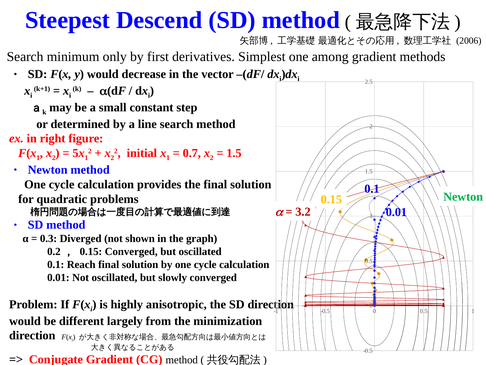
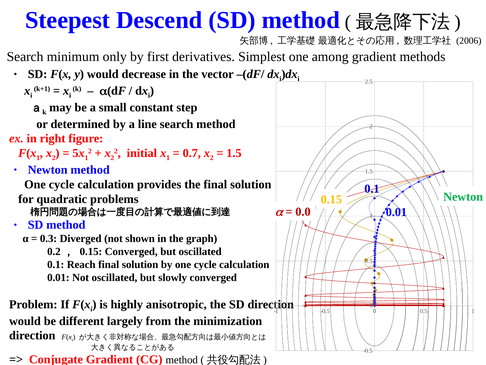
3.2: 3.2 -> 0.0 (303, 211)
